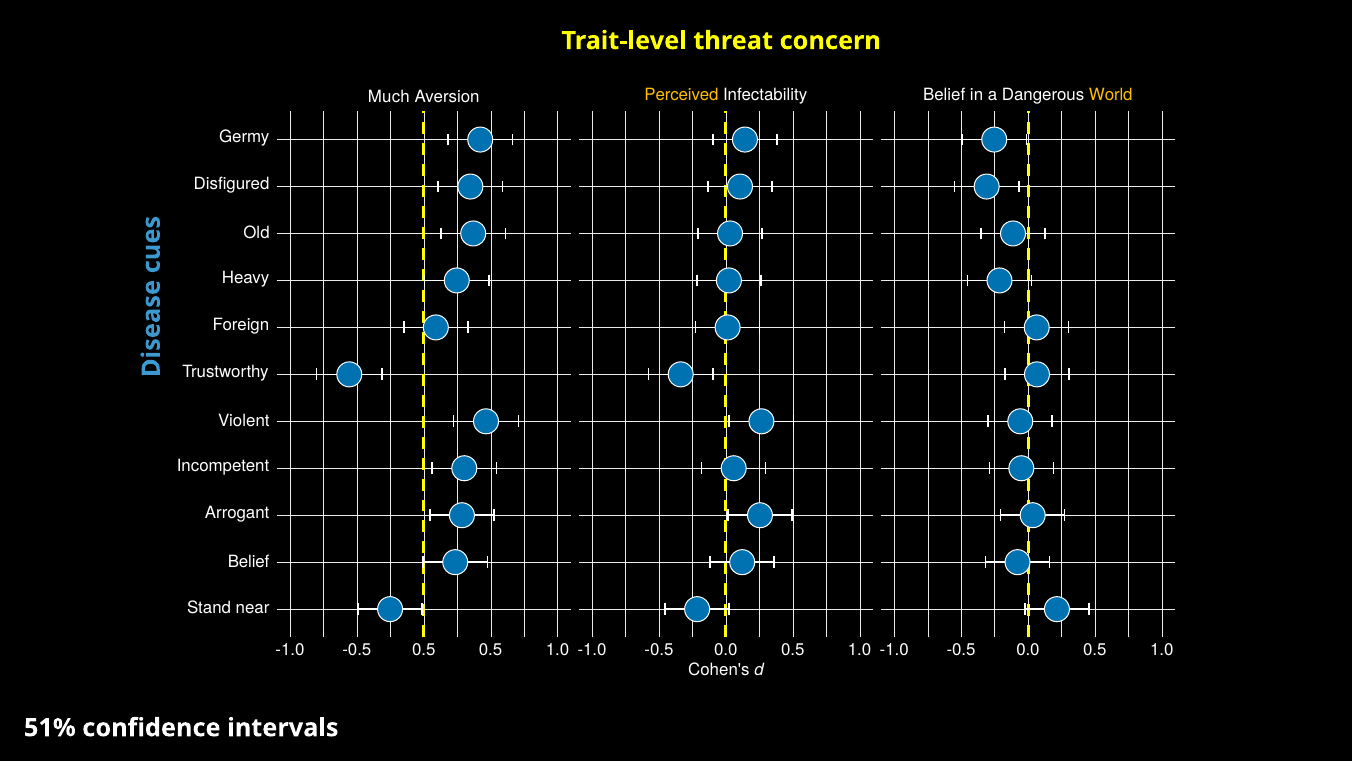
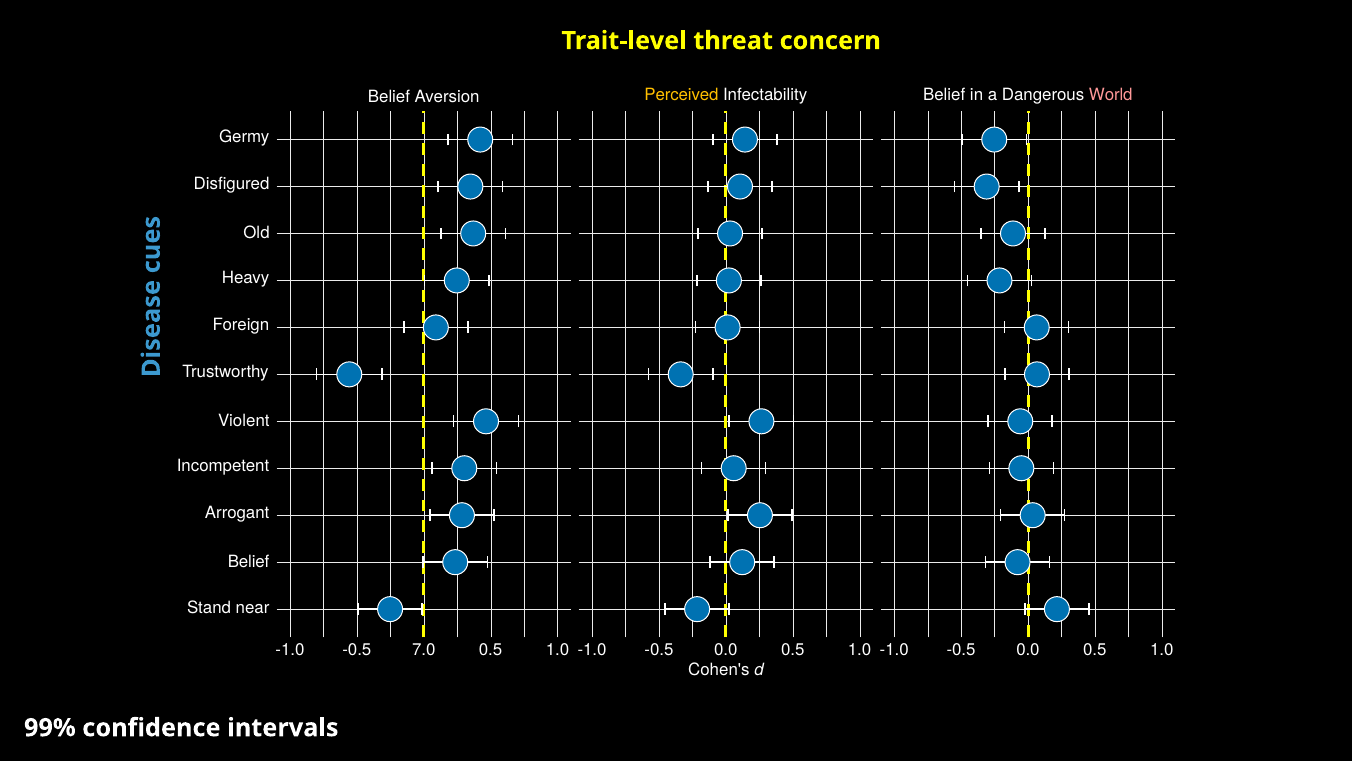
Much: Much -> Belief (389, 97)
World colour: yellow -> pink (1111, 95)
-0.5 0.5: 0.5 -> 7.0 (424, 649)
51%: 51% -> 99% (50, 727)
